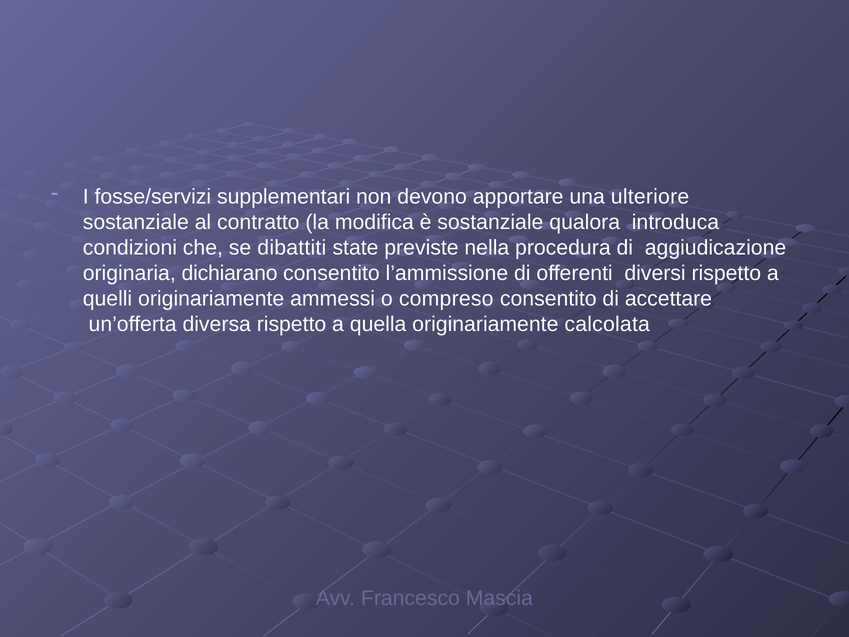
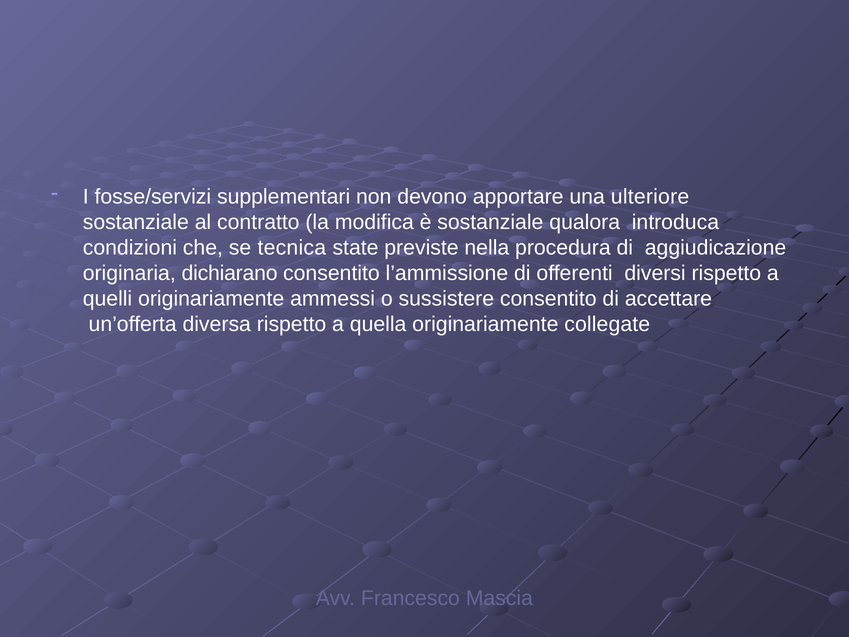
dibattiti: dibattiti -> tecnica (292, 248)
compreso: compreso -> sussistere (446, 299)
calcolata: calcolata -> collegate (607, 324)
